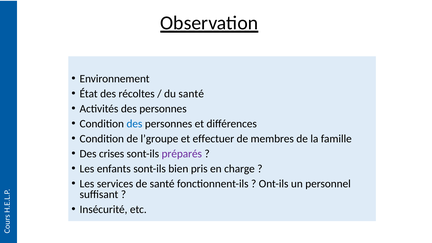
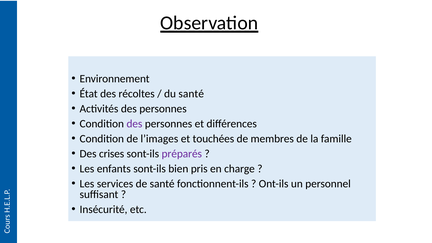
des colour: blue -> purple (134, 124)
l’groupe: l’groupe -> l’images (159, 139)
effectuer: effectuer -> touchées (213, 139)
